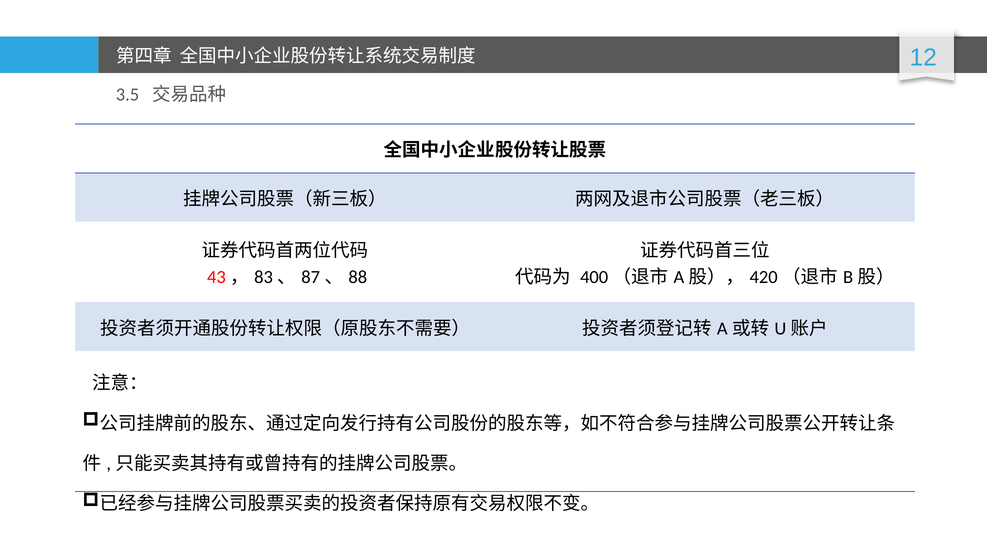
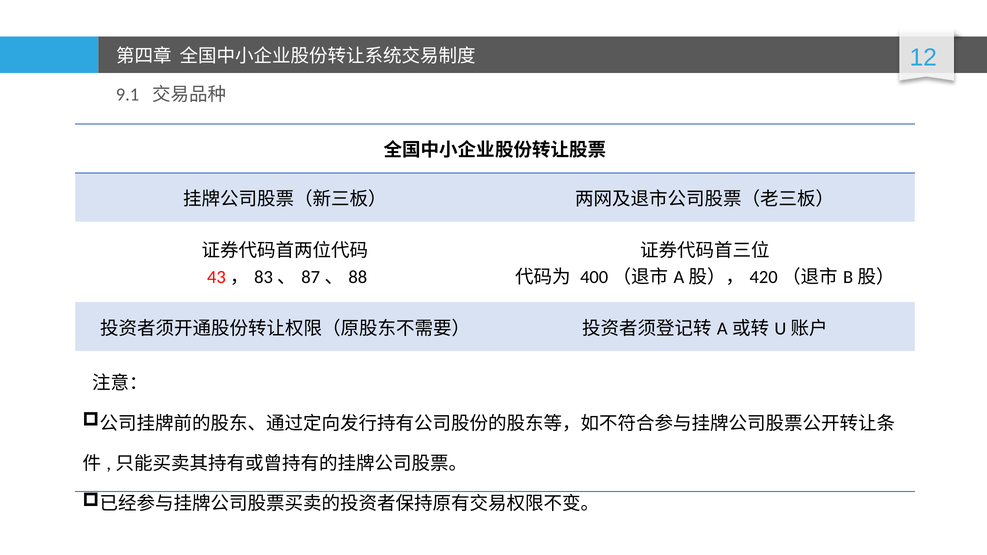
3.5: 3.5 -> 9.1 (128, 94)
